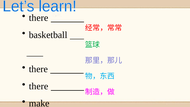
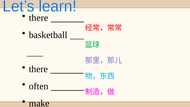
there: there -> often (39, 86)
